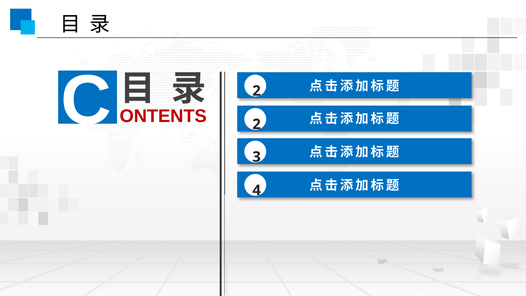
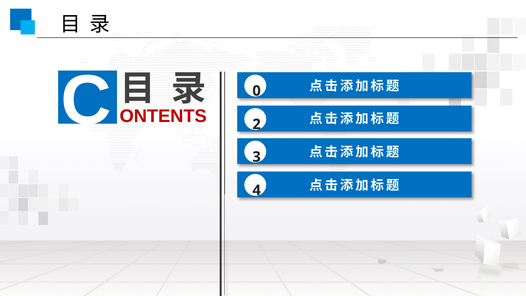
C 2: 2 -> 0 (257, 91)
